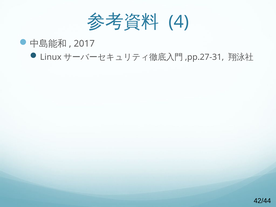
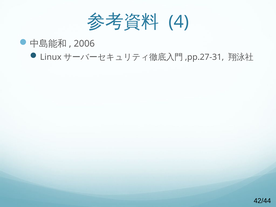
2017: 2017 -> 2006 (84, 44)
